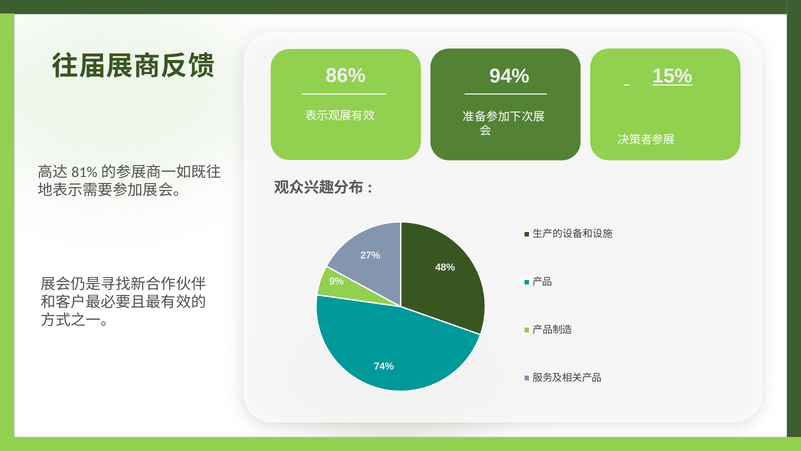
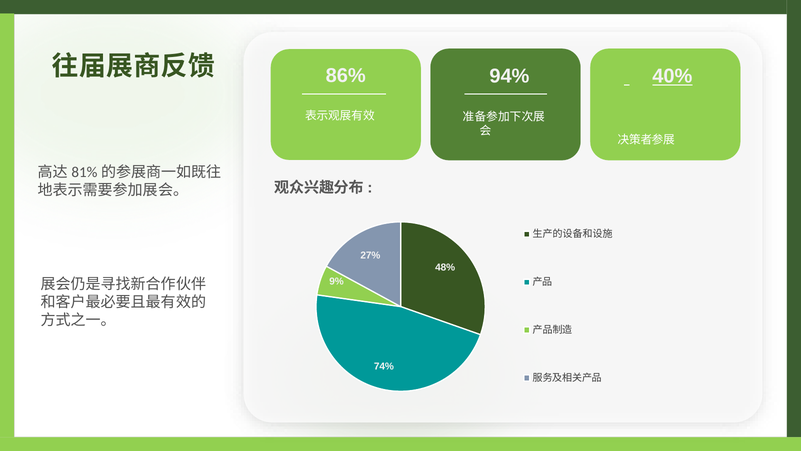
15%: 15% -> 40% (672, 76)
